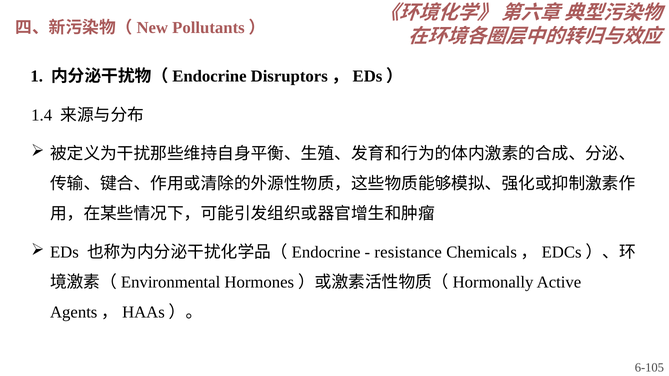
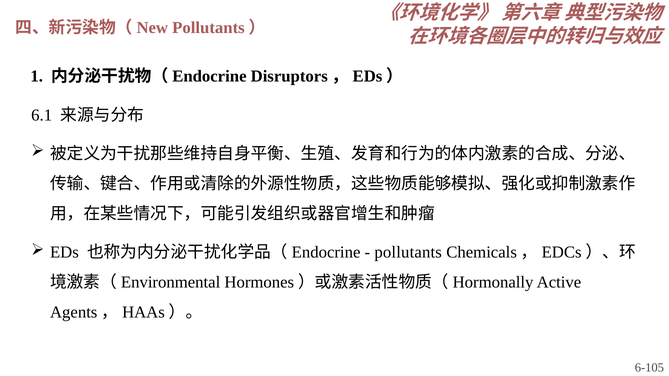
1.4: 1.4 -> 6.1 (42, 115)
resistance: resistance -> pollutants (408, 253)
